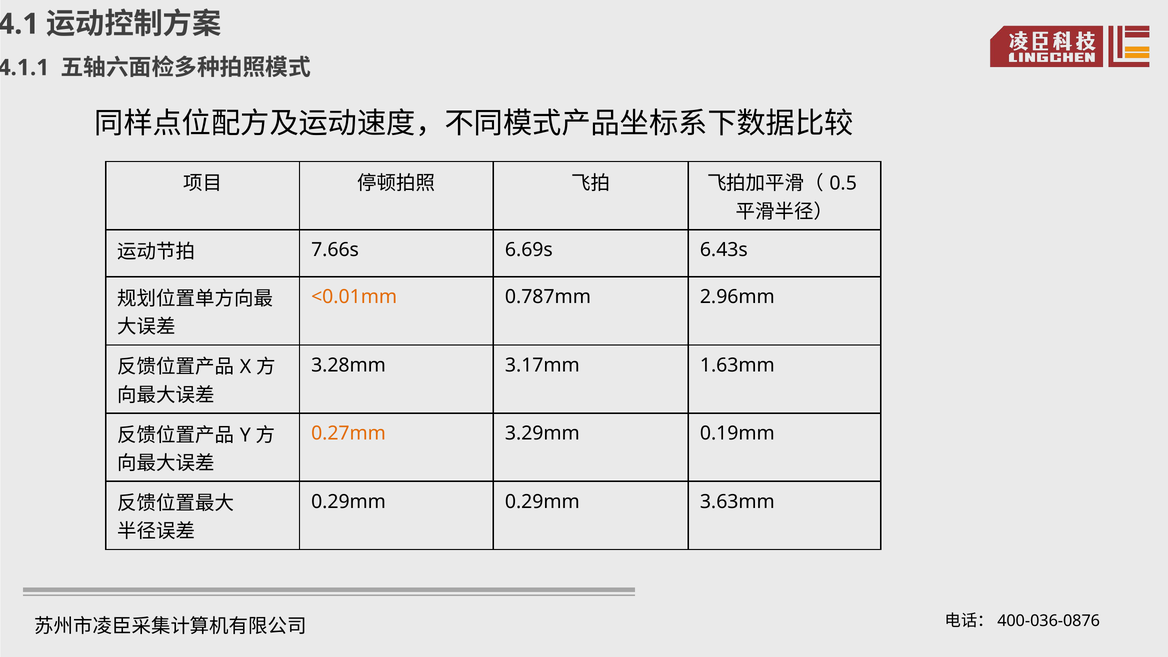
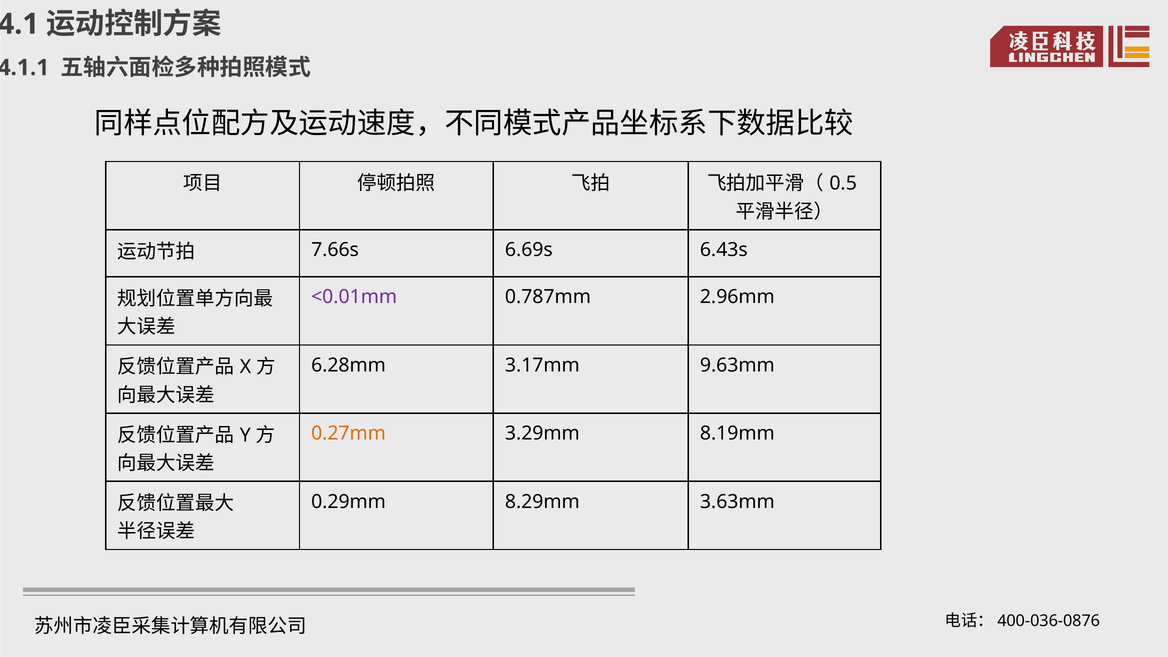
<0.01mm colour: orange -> purple (354, 297)
3.28mm: 3.28mm -> 6.28mm (349, 365)
1.63mm: 1.63mm -> 9.63mm (737, 365)
0.19mm: 0.19mm -> 8.19mm (737, 433)
0.29mm 0.29mm: 0.29mm -> 8.29mm (542, 502)
